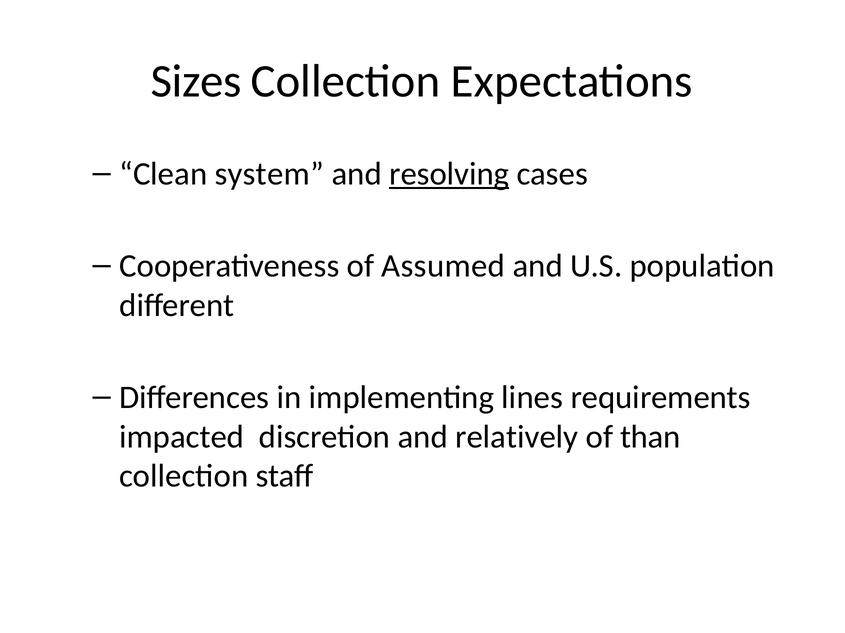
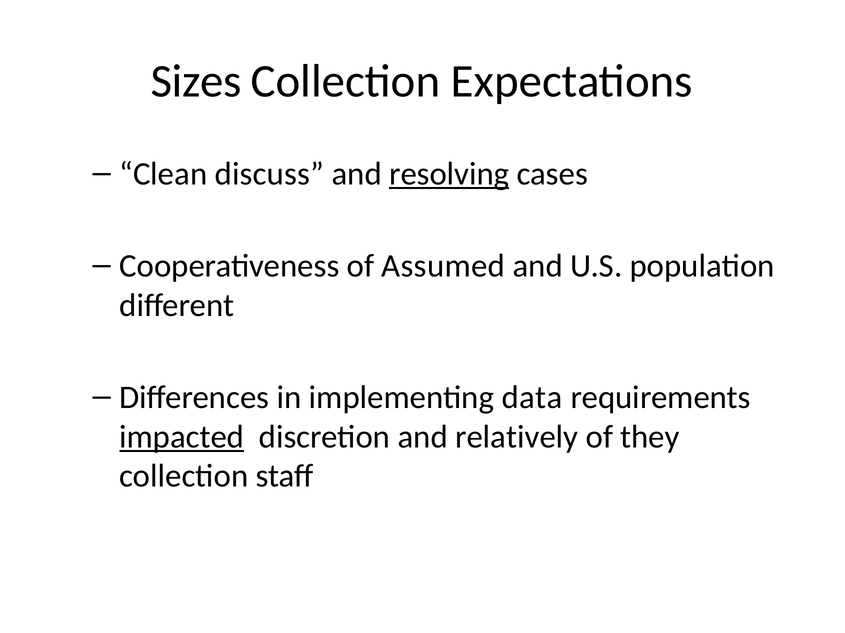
system: system -> discuss (269, 174)
lines: lines -> data (532, 398)
impacted underline: none -> present (182, 437)
than: than -> they (650, 437)
